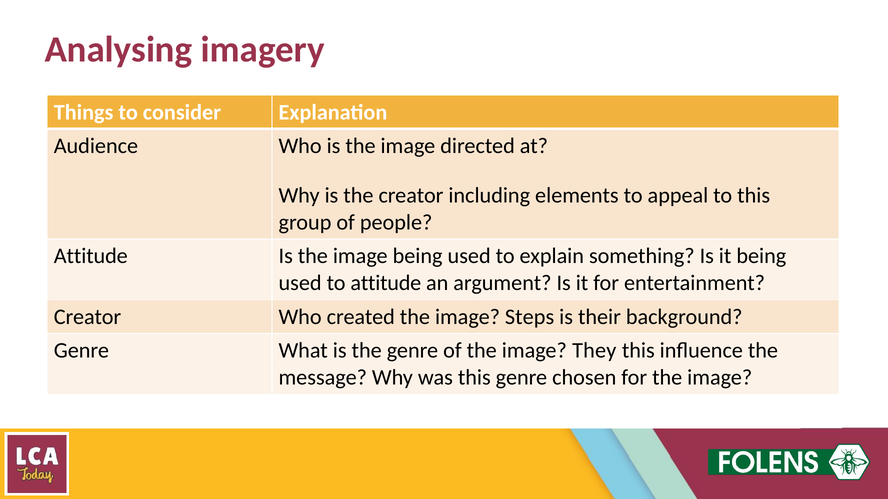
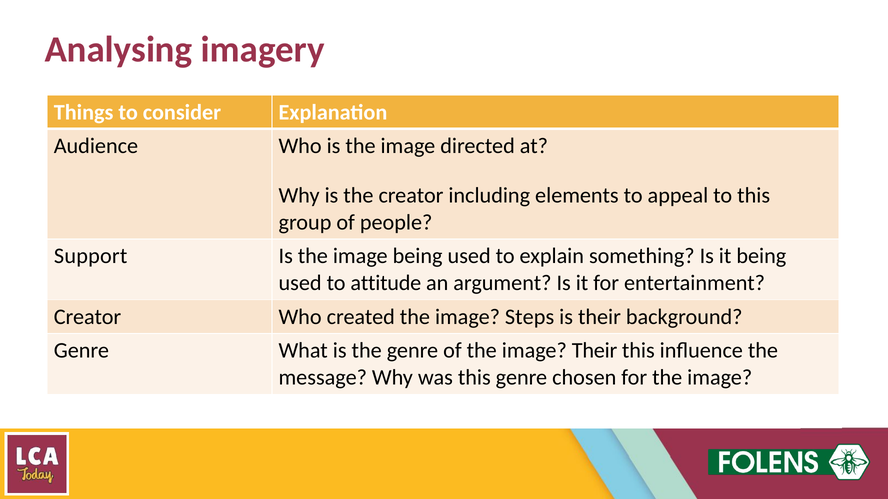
Attitude: Attitude -> Support (91, 256)
image They: They -> Their (595, 351)
